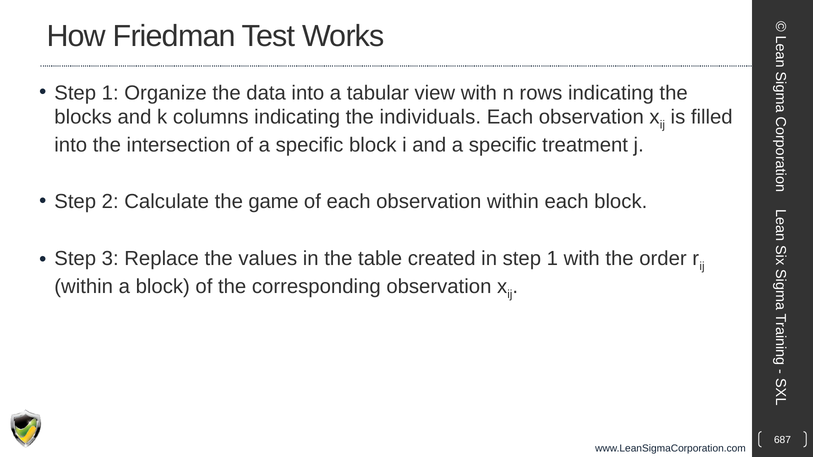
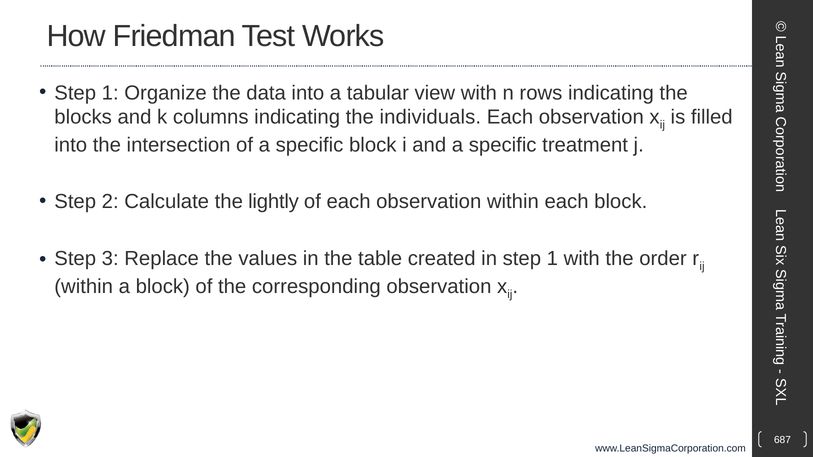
game: game -> lightly (274, 202)
